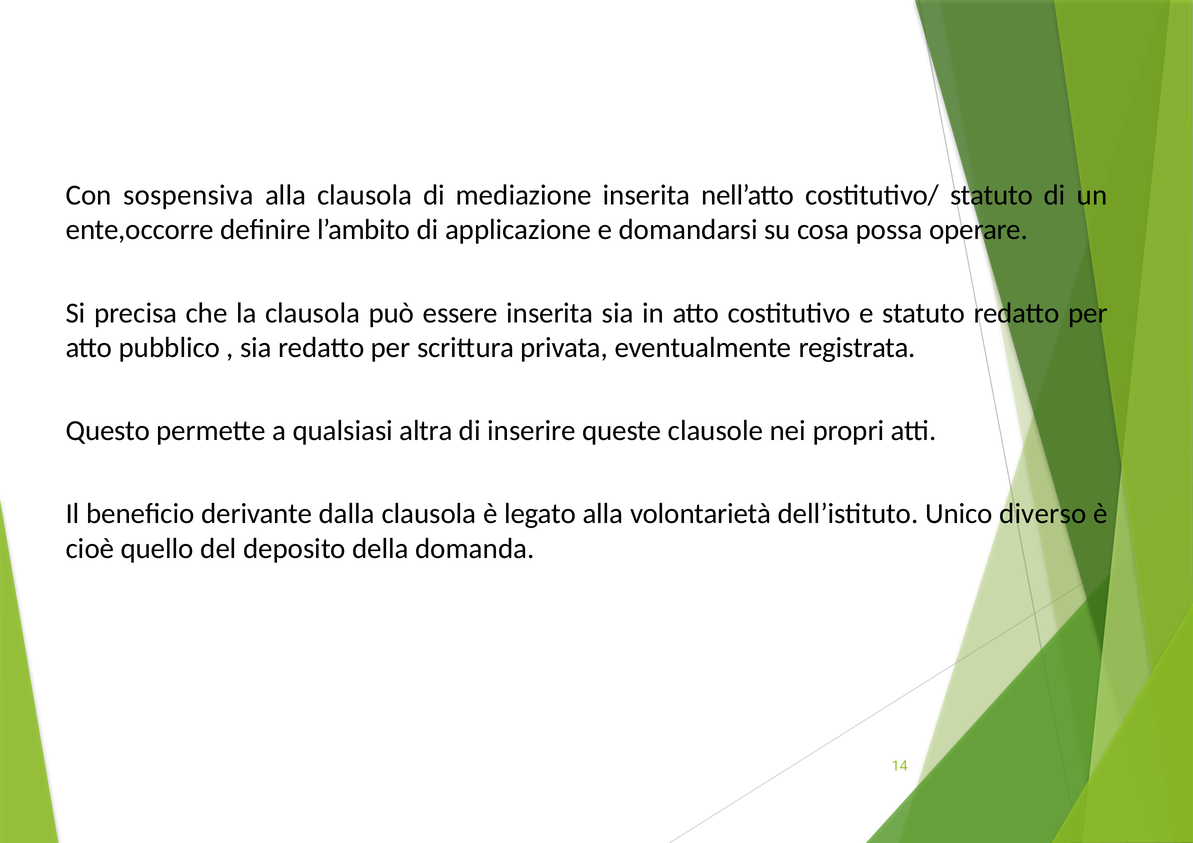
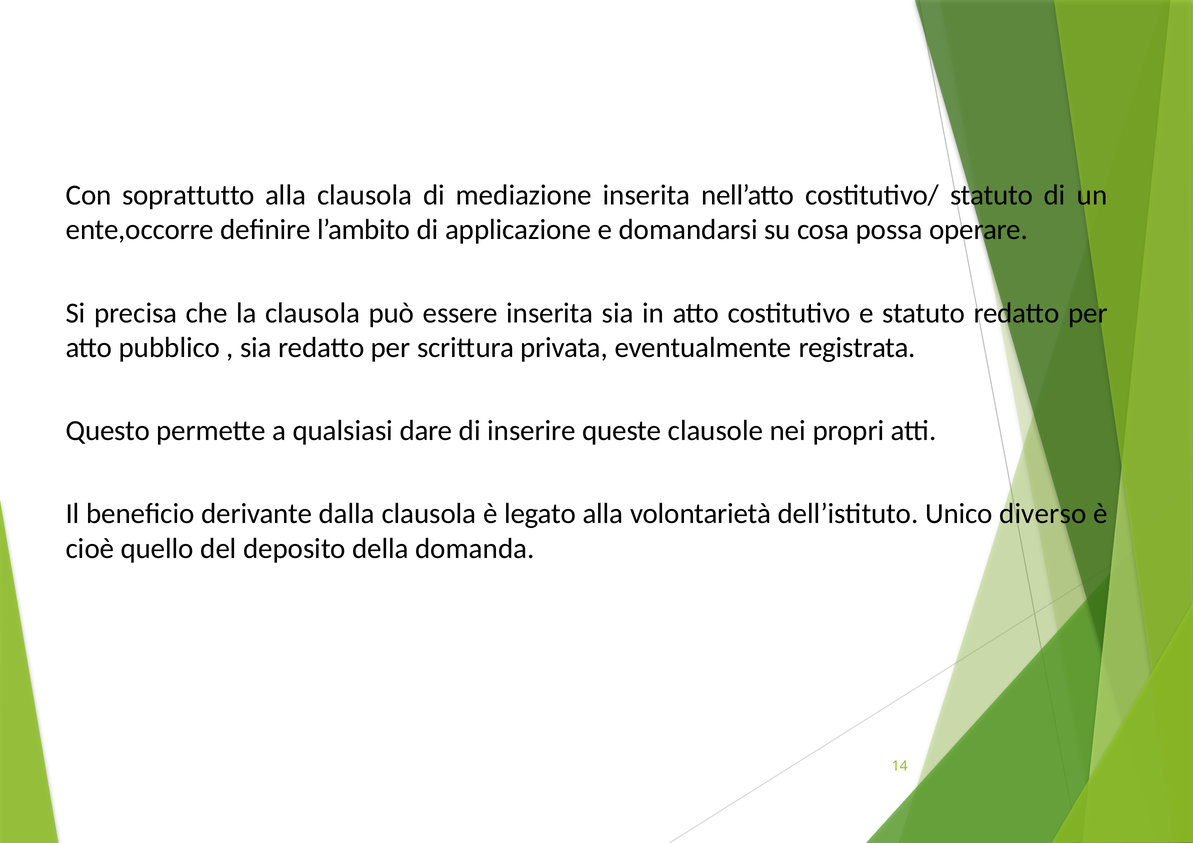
sospensiva: sospensiva -> soprattutto (189, 195)
altra: altra -> dare (426, 431)
